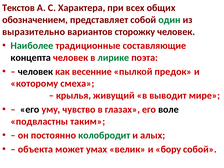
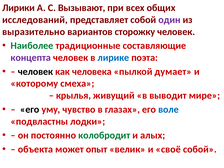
Текстов: Текстов -> Лирики (18, 8)
Характера: Характера -> Вызывают (82, 8)
обозначением: обозначением -> исследований (35, 20)
один colour: green -> purple (169, 20)
концепта colour: black -> purple (31, 58)
лирике colour: green -> blue (113, 58)
весенние: весенние -> человека (92, 72)
предок: предок -> думает (173, 72)
воле colour: black -> blue (168, 109)
таким: таким -> лодки (88, 121)
умах: умах -> опыт (97, 149)
бору: бору -> своё (168, 149)
